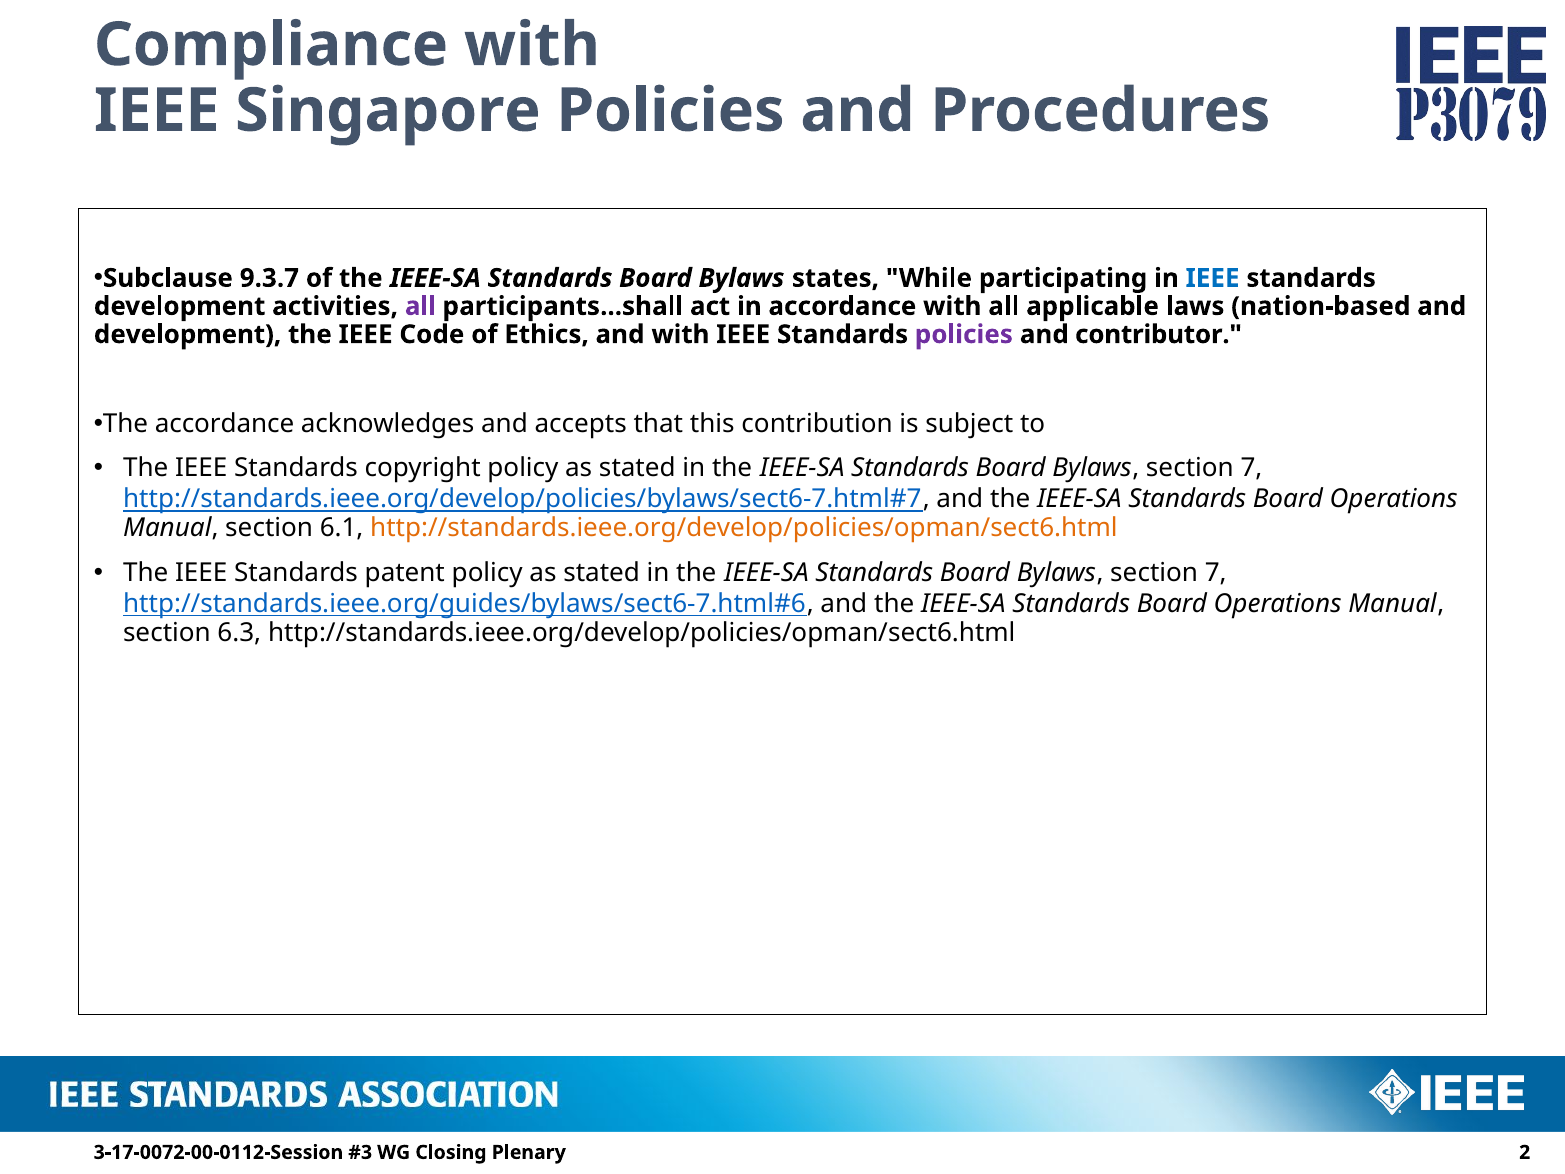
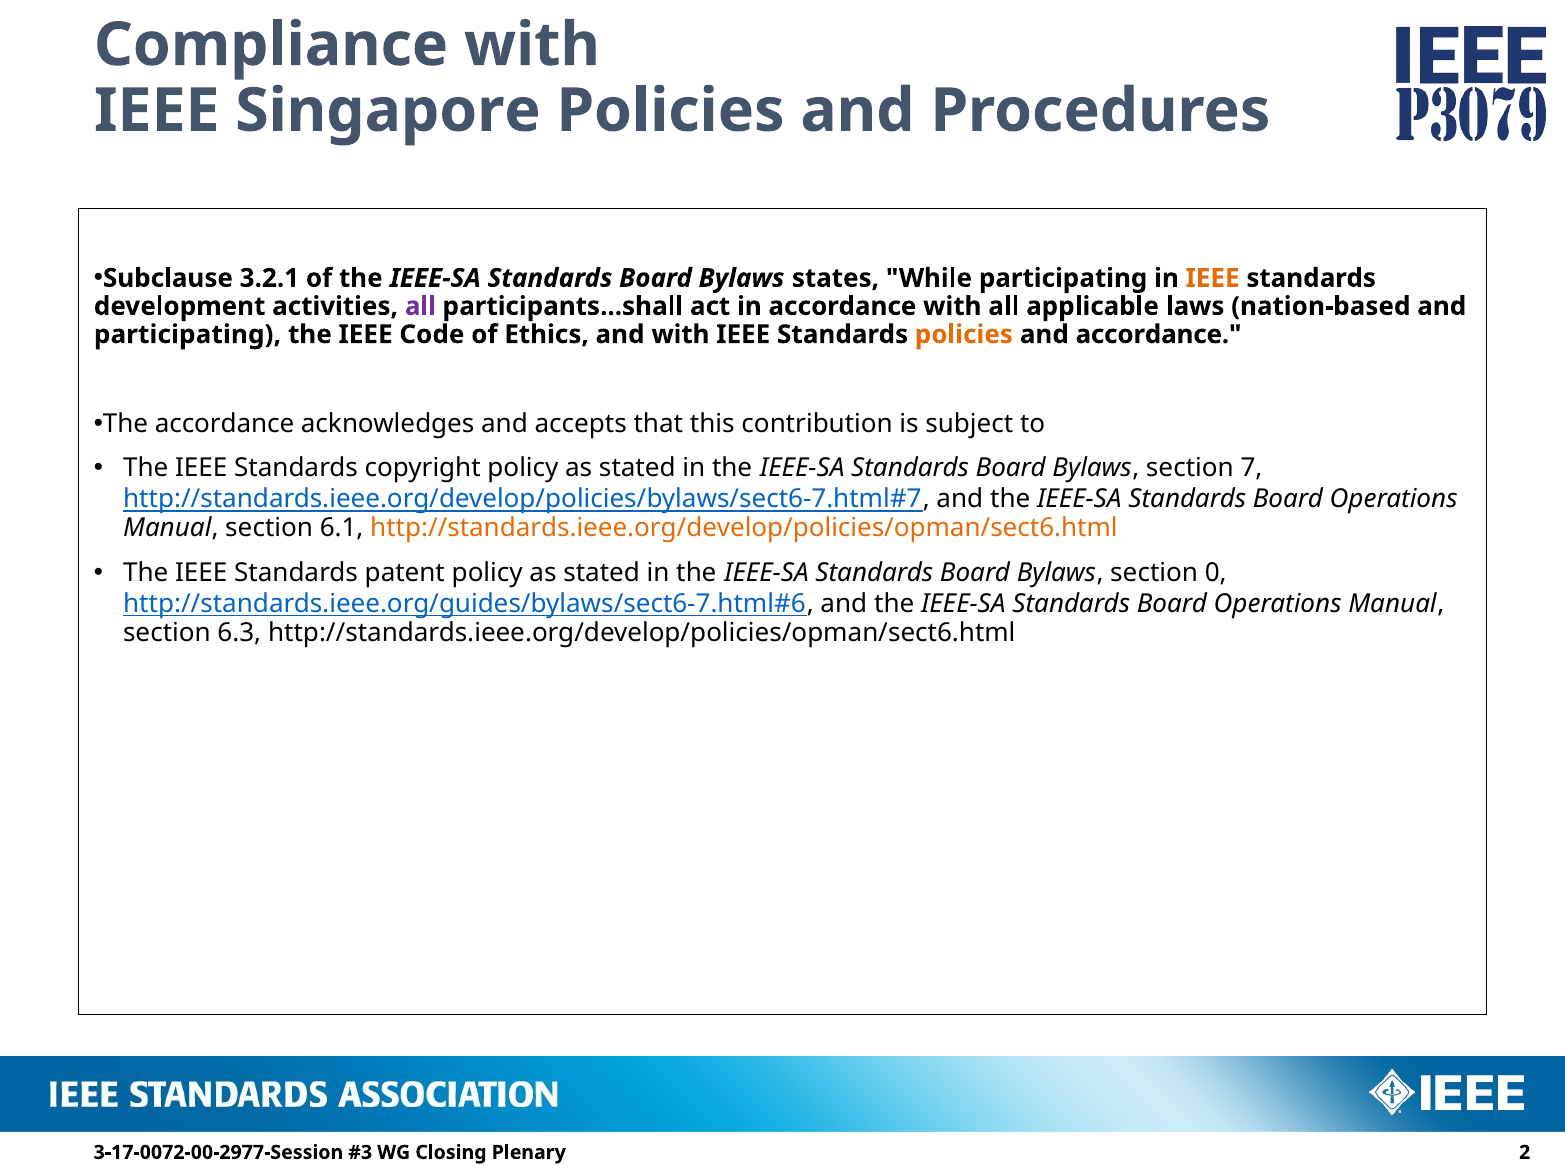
9.3.7: 9.3.7 -> 3.2.1 (269, 278)
IEEE colour: blue -> orange (1213, 278)
development: development -> participating (187, 334)
policies colour: purple -> orange (964, 334)
and contributor: contributor -> accordance (1158, 334)
7: 7 -> 0 (1216, 572)
3-17-0072-00-0112-Session: 3-17-0072-00-0112-Session -> 3-17-0072-00-2977-Session (218, 1152)
